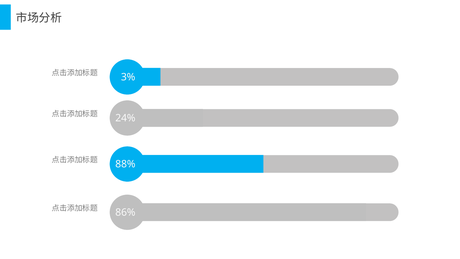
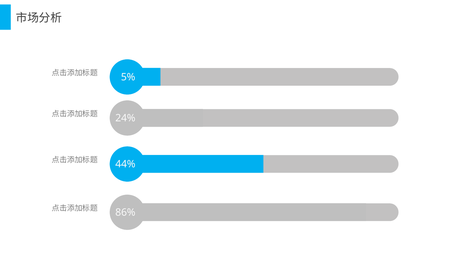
3%: 3% -> 5% (128, 77)
88%: 88% -> 44% (125, 164)
